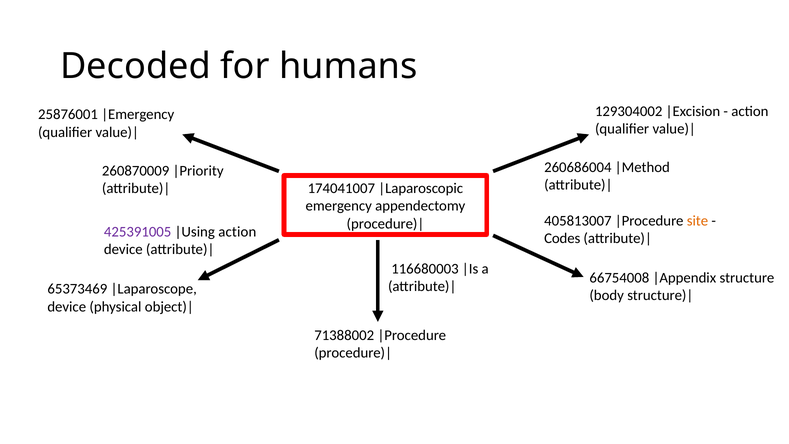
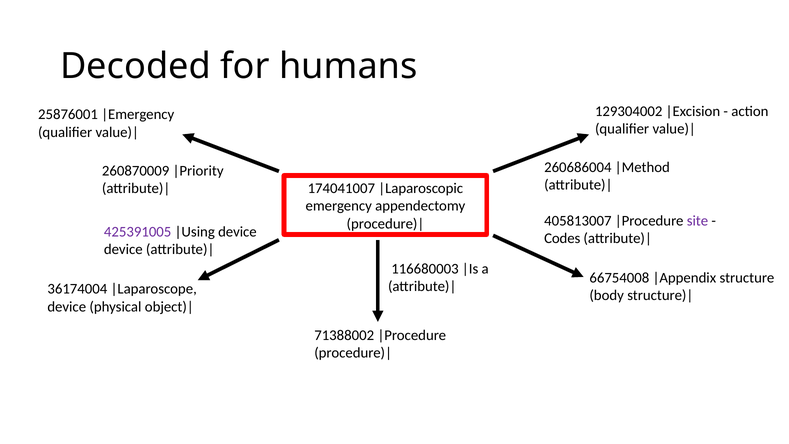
site colour: orange -> purple (697, 221)
action: action -> device (237, 232)
65373469: 65373469 -> 36174004 (77, 289)
